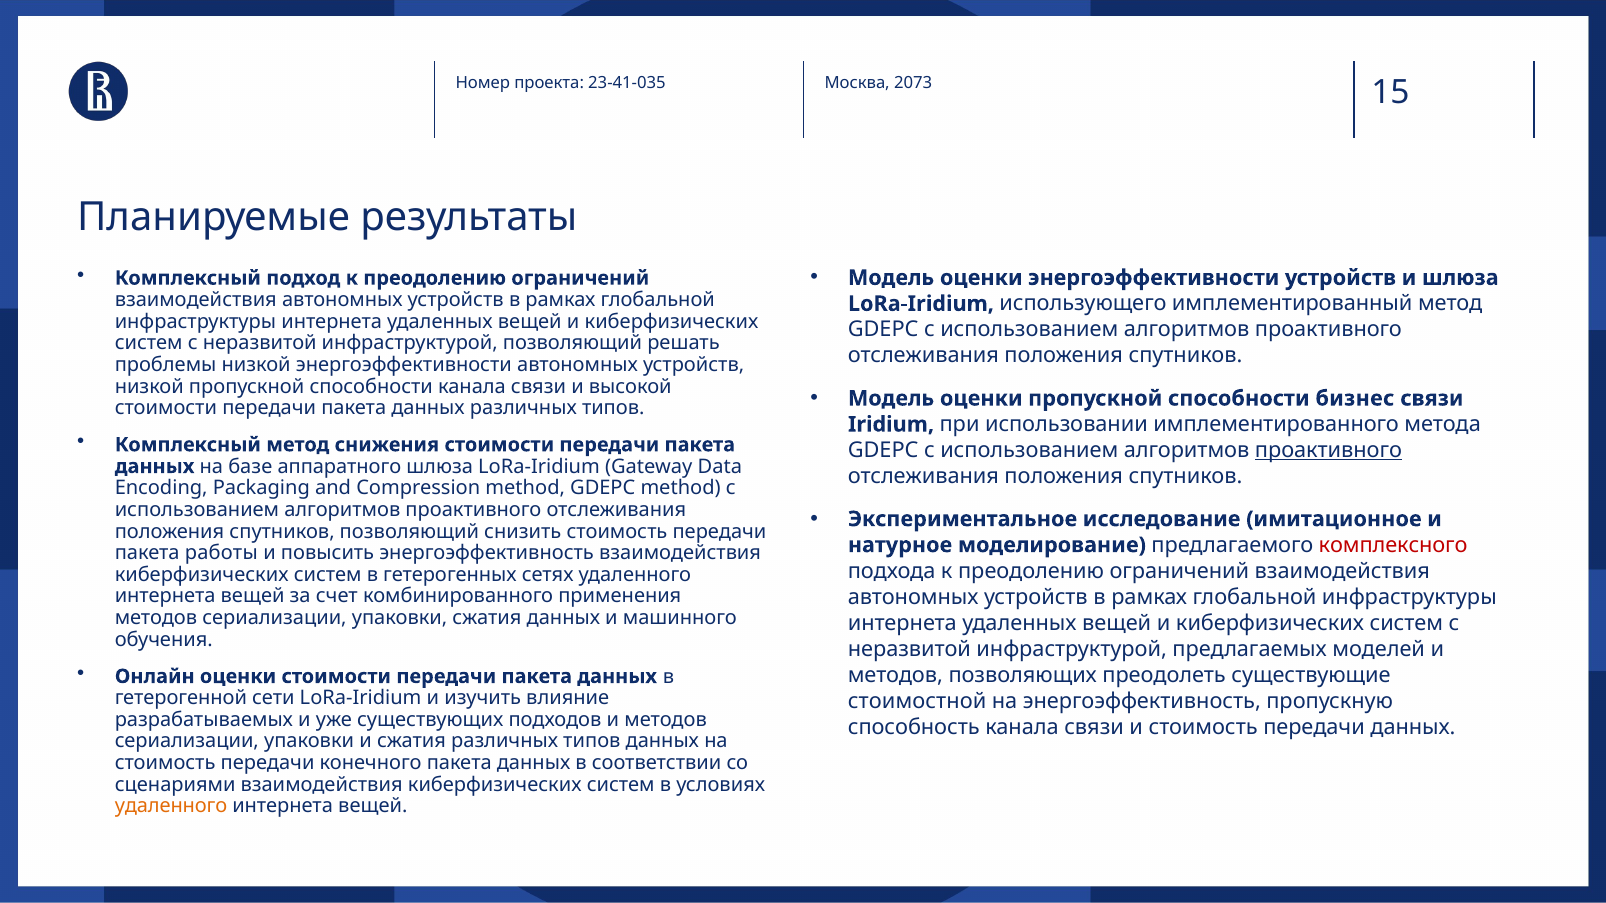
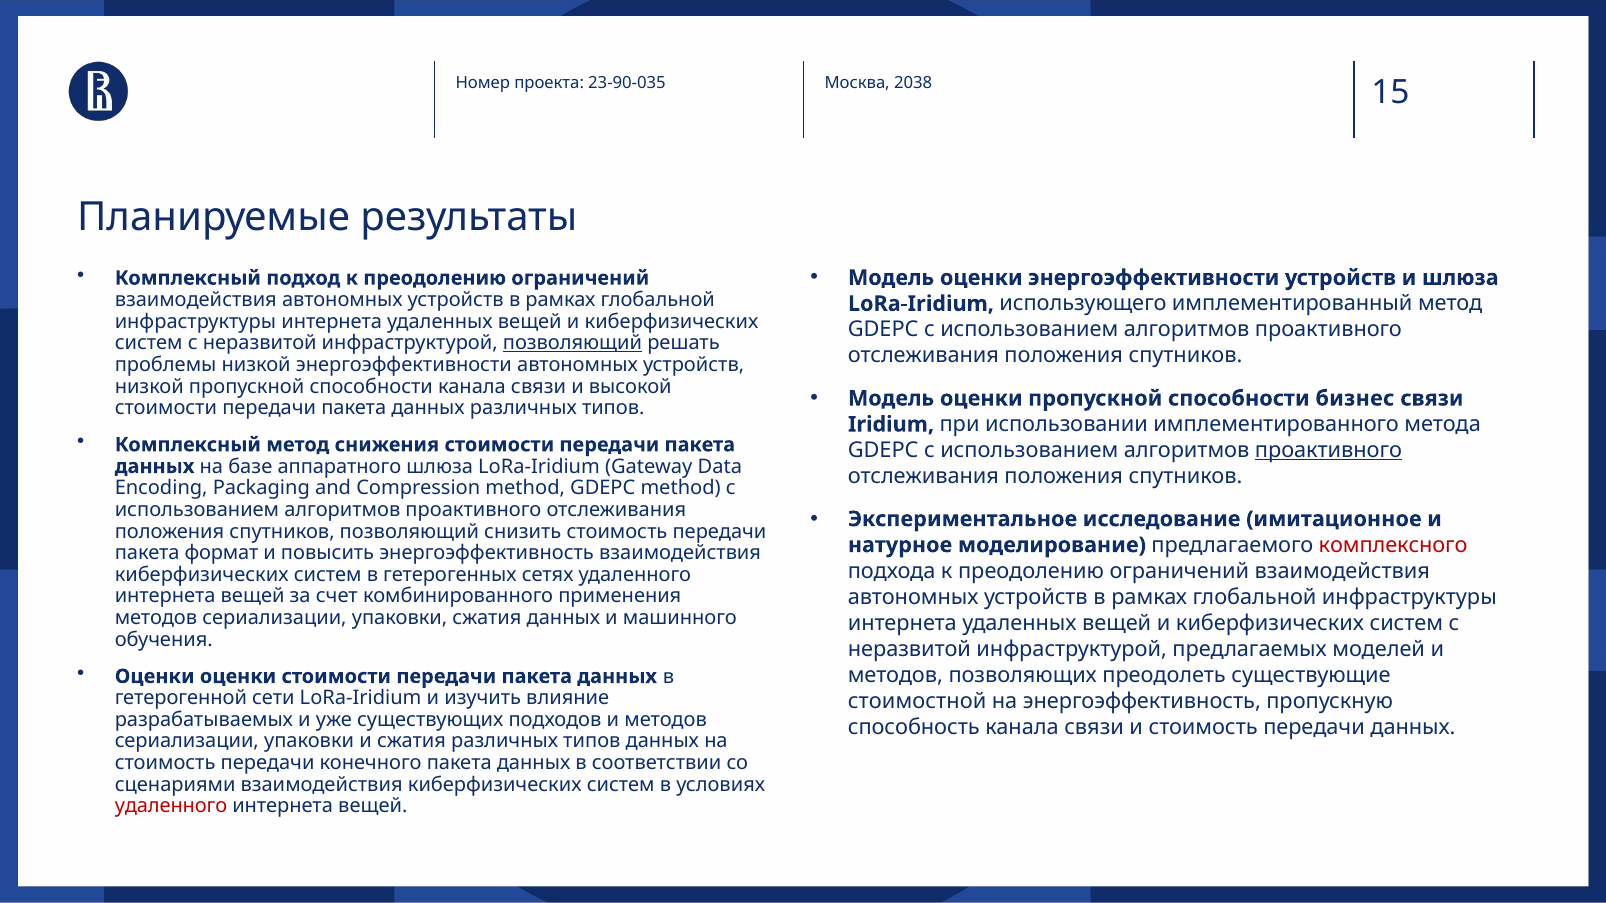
23-41-035: 23-41-035 -> 23-90-035 (627, 83)
2073: 2073 -> 2038 (913, 83)
позволяющий underline: none -> present (572, 343)
работы: работы -> формат (222, 553)
Онлайн: Онлайн -> Оценки (155, 677)
удаленного colour: orange -> red (171, 807)
